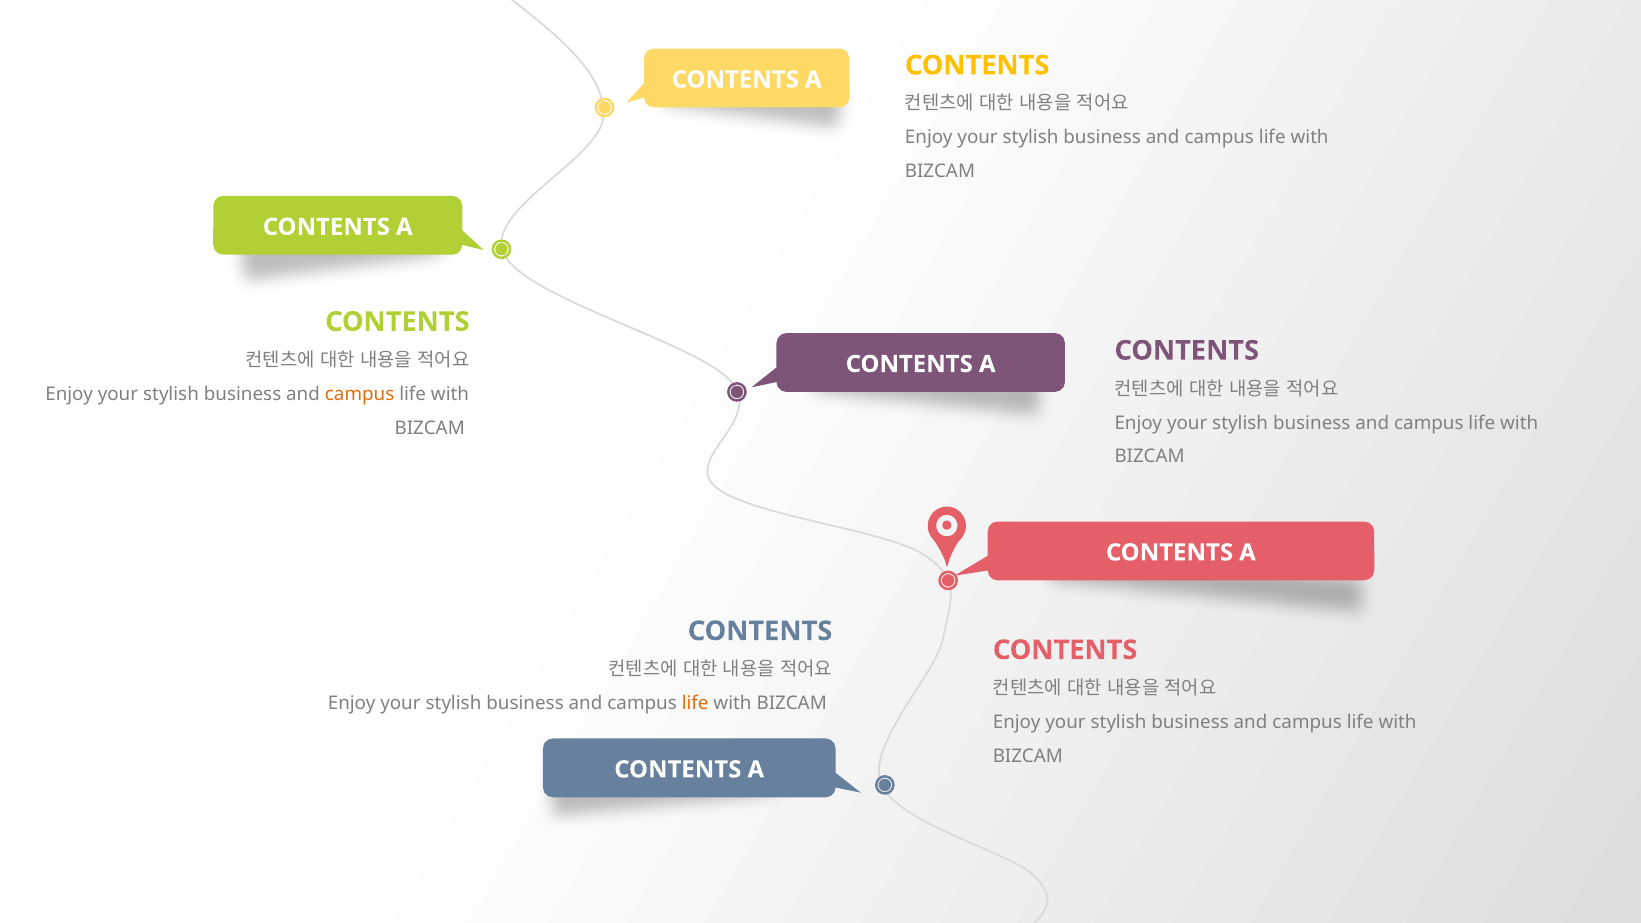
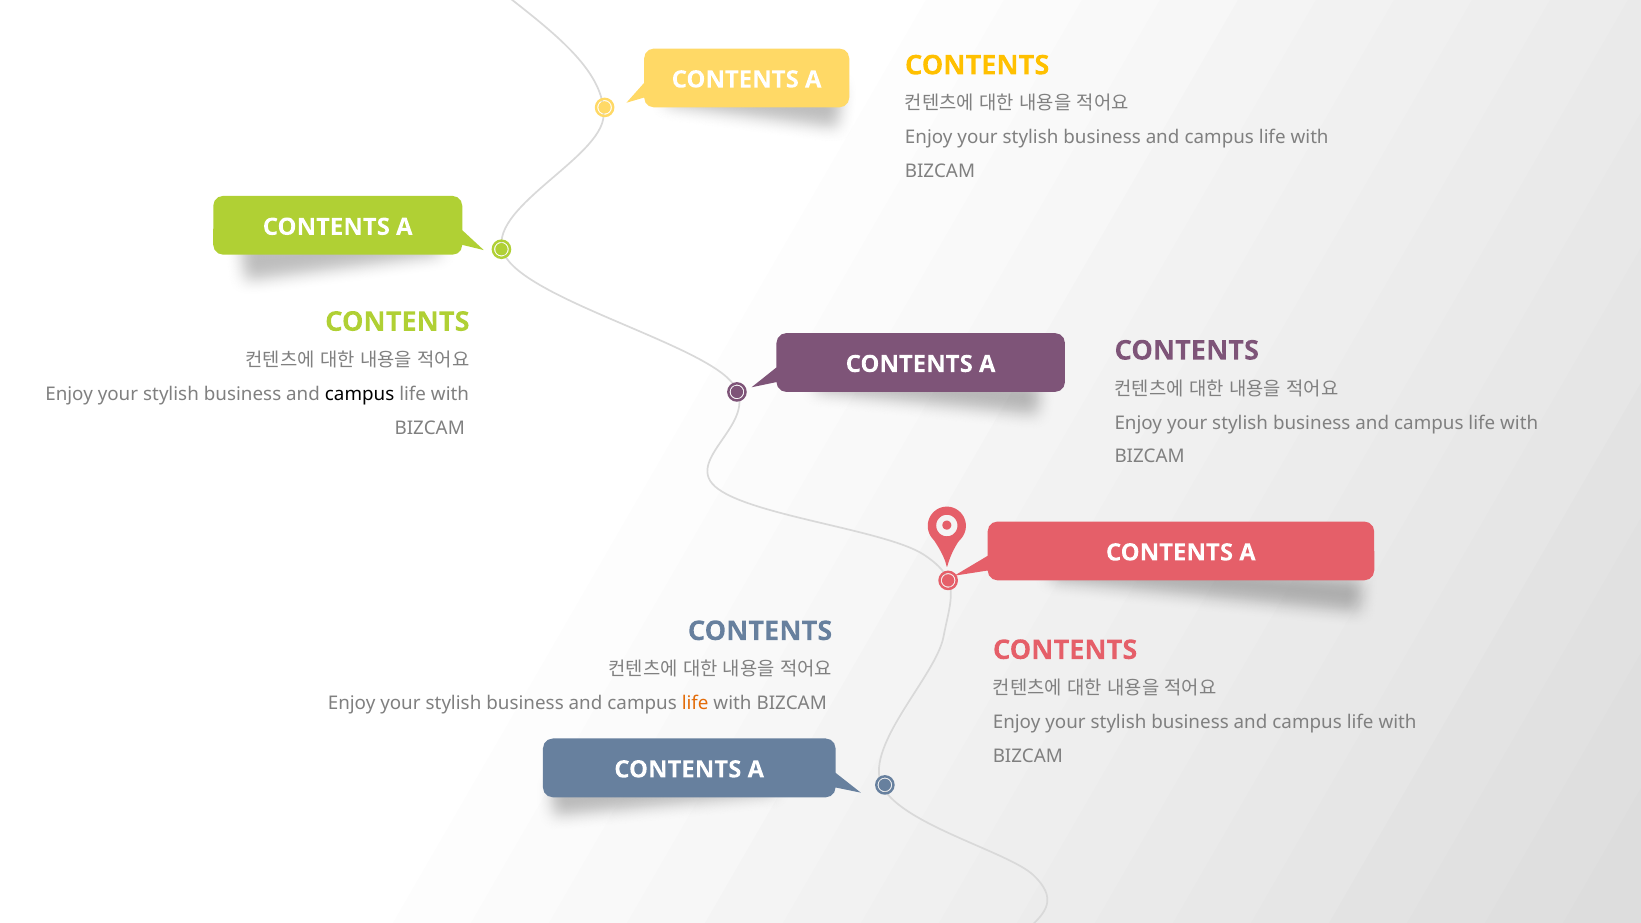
campus colour: orange -> black (360, 394)
